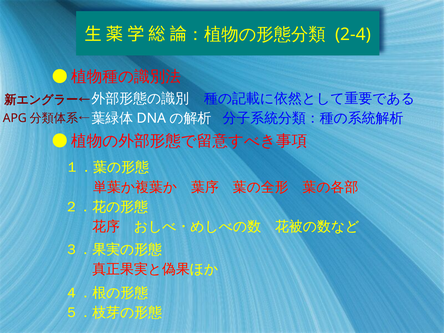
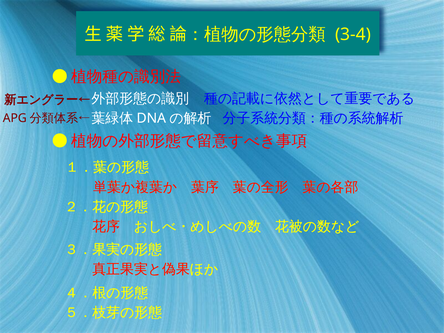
2-4: 2-4 -> 3-4 (353, 35)
